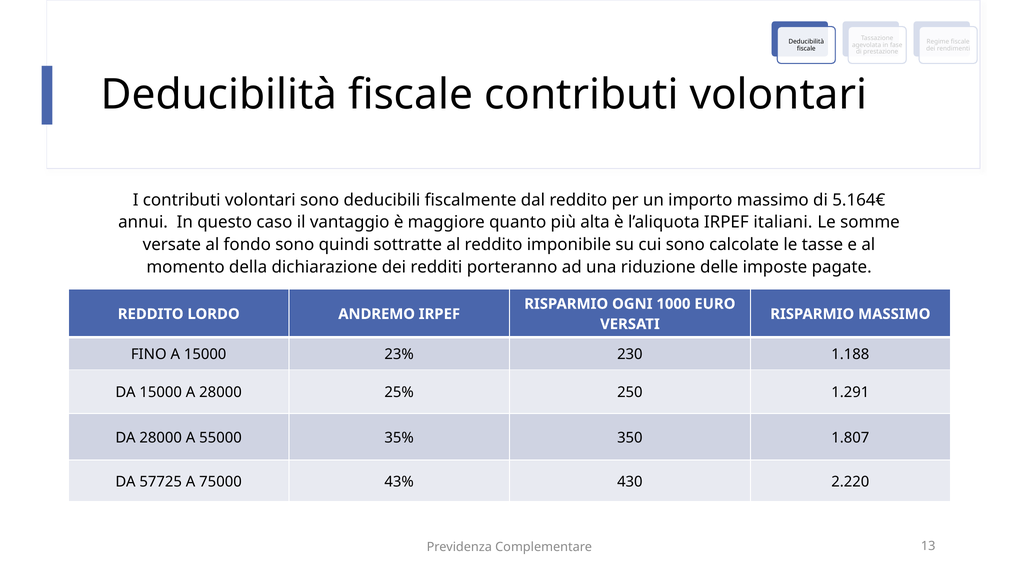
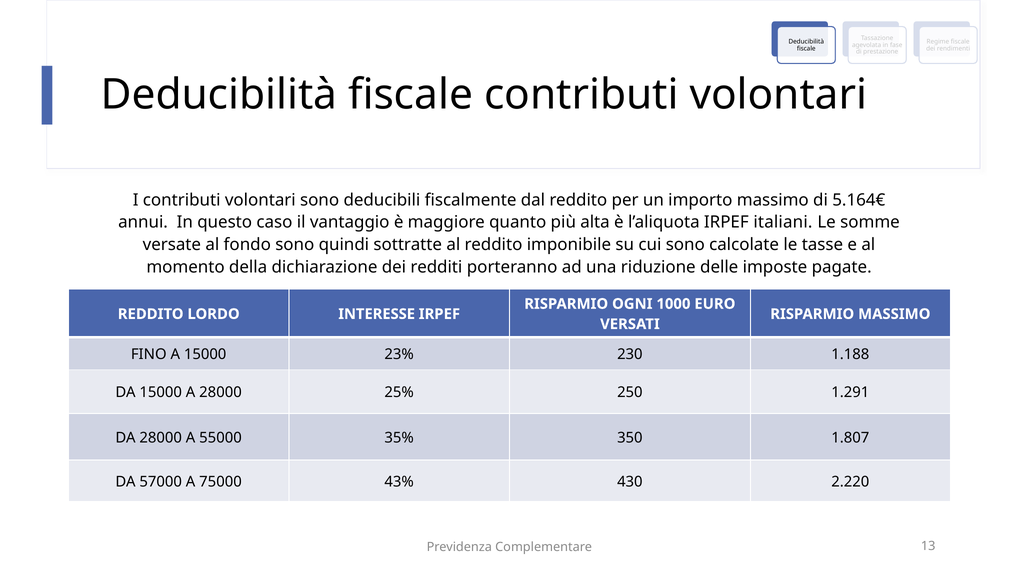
ANDREMO: ANDREMO -> INTERESSE (377, 314)
57725: 57725 -> 57000 (161, 482)
